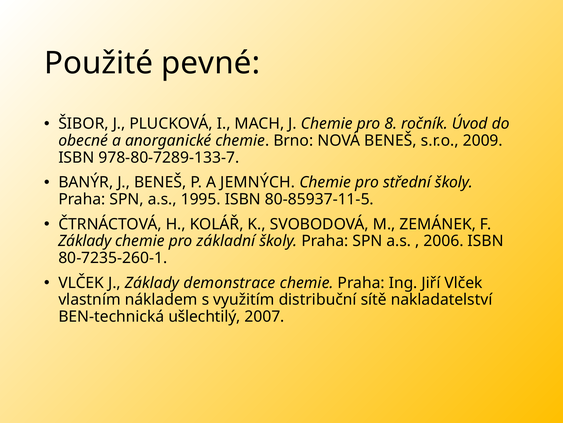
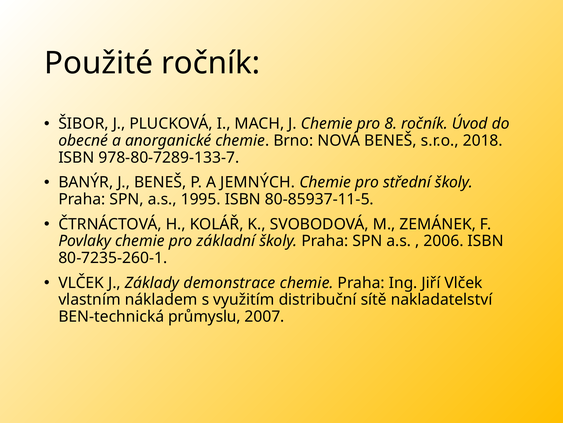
Použité pevné: pevné -> ročník (211, 63)
2009: 2009 -> 2018 (483, 141)
Základy: Základy -> Povlaky (85, 241)
ušlechtilý: ušlechtilý -> průmyslu (204, 316)
